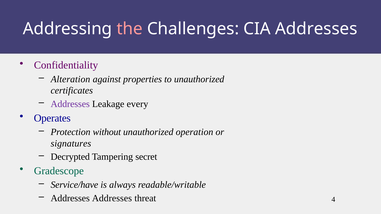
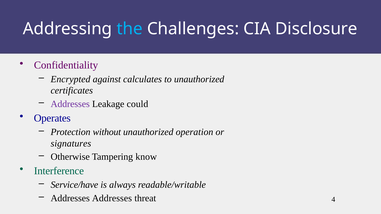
the colour: pink -> light blue (130, 29)
CIA Addresses: Addresses -> Disclosure (316, 29)
Alteration: Alteration -> Encrypted (70, 79)
properties: properties -> calculates (143, 79)
every: every -> could (137, 104)
Decrypted: Decrypted -> Otherwise (70, 157)
secret: secret -> know (146, 157)
Gradescope: Gradescope -> Interference (59, 171)
